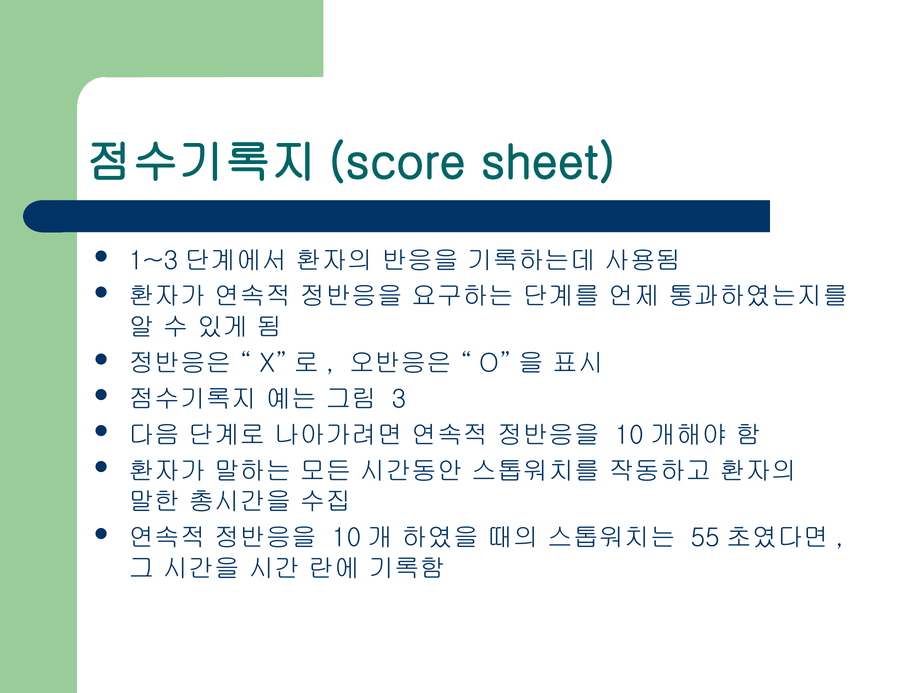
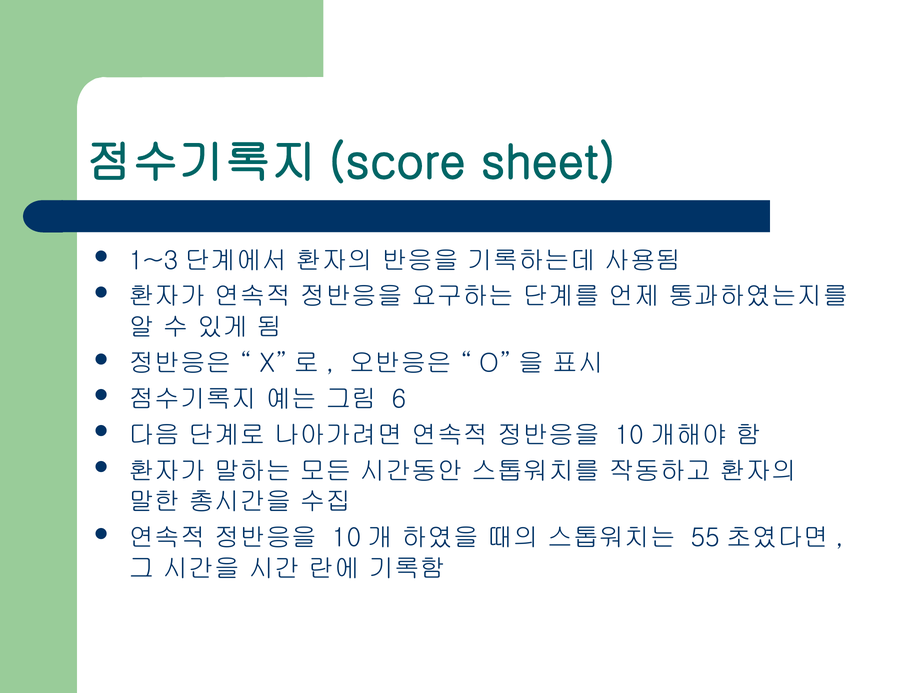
3: 3 -> 6 (399, 399)
